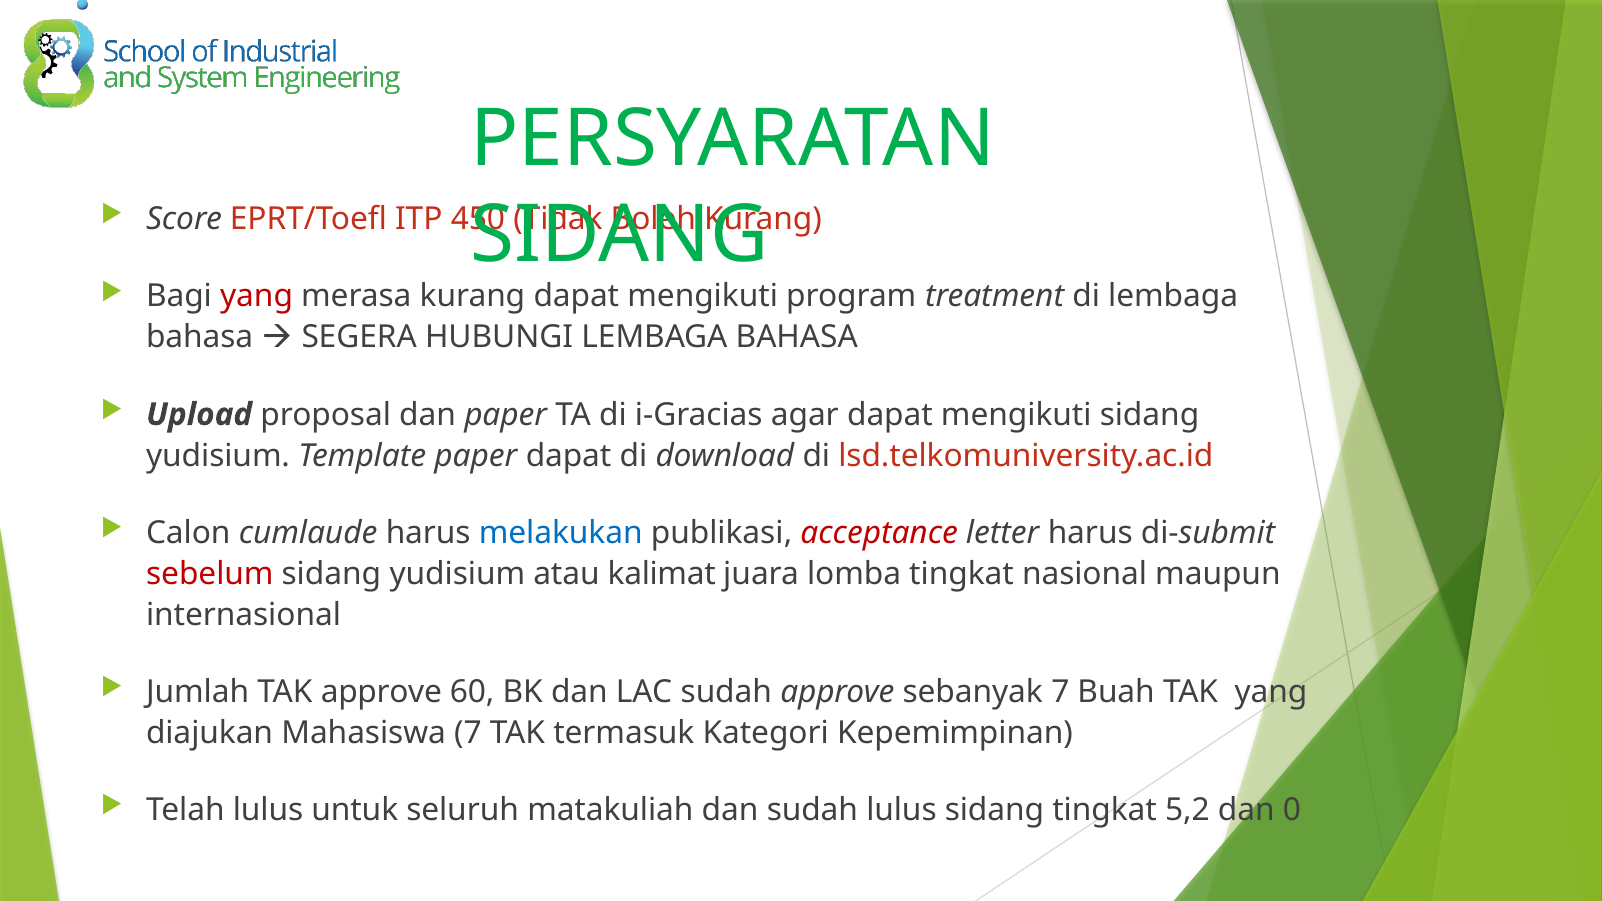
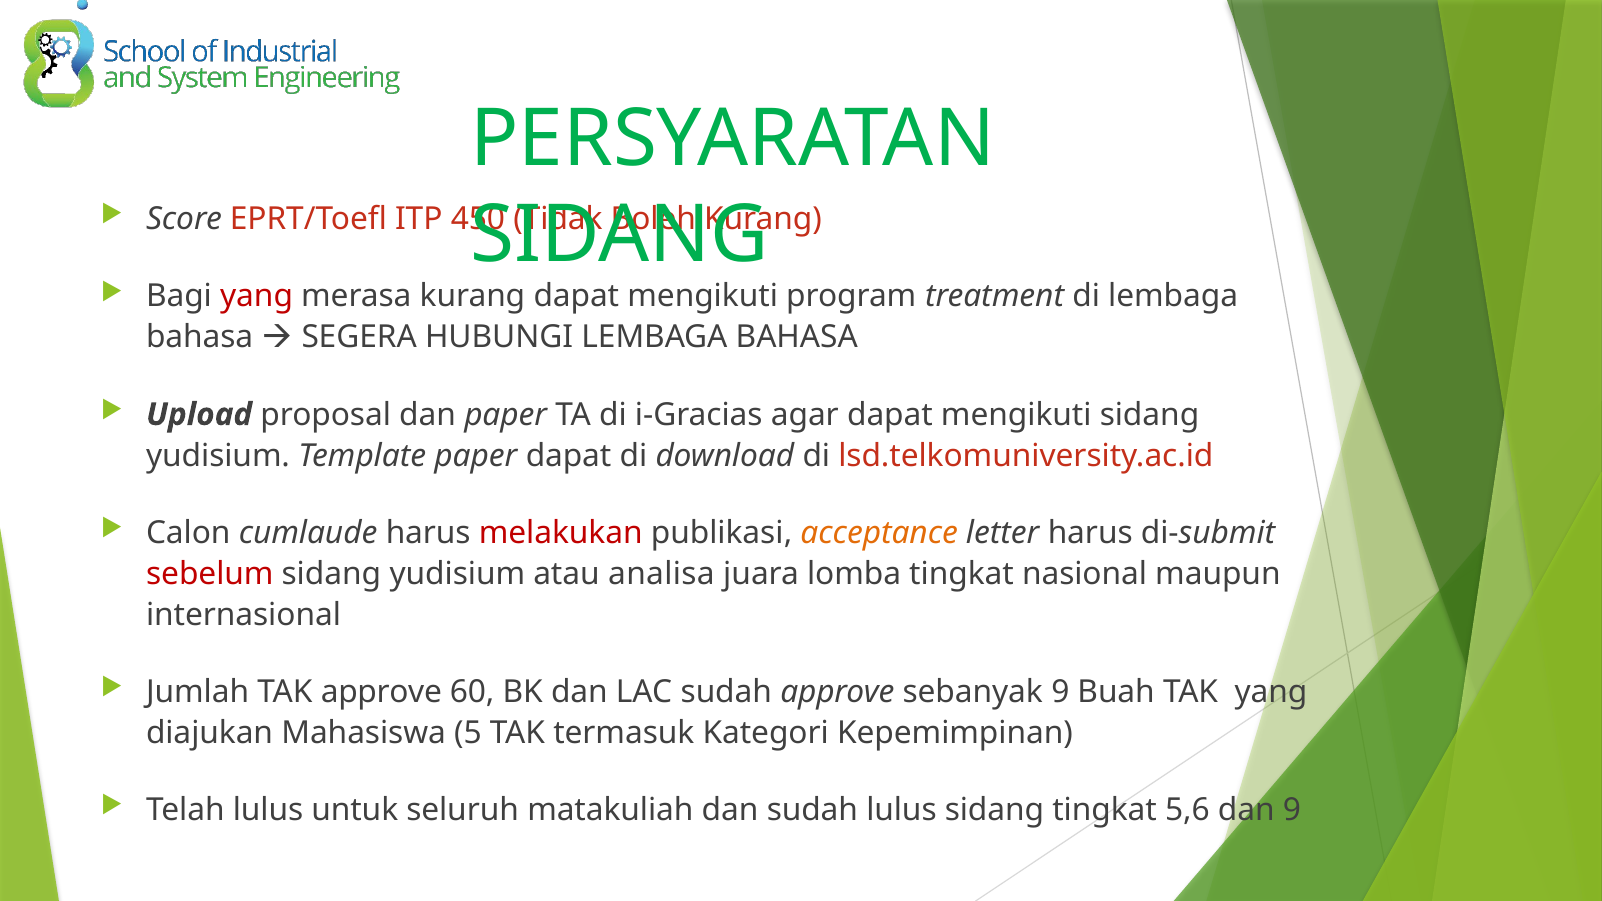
melakukan colour: blue -> red (561, 533)
acceptance colour: red -> orange (879, 533)
kalimat: kalimat -> analisa (661, 574)
sebanyak 7: 7 -> 9 (1060, 692)
Mahasiswa 7: 7 -> 5 (468, 733)
5,2: 5,2 -> 5,6 (1187, 810)
dan 0: 0 -> 9 (1292, 810)
